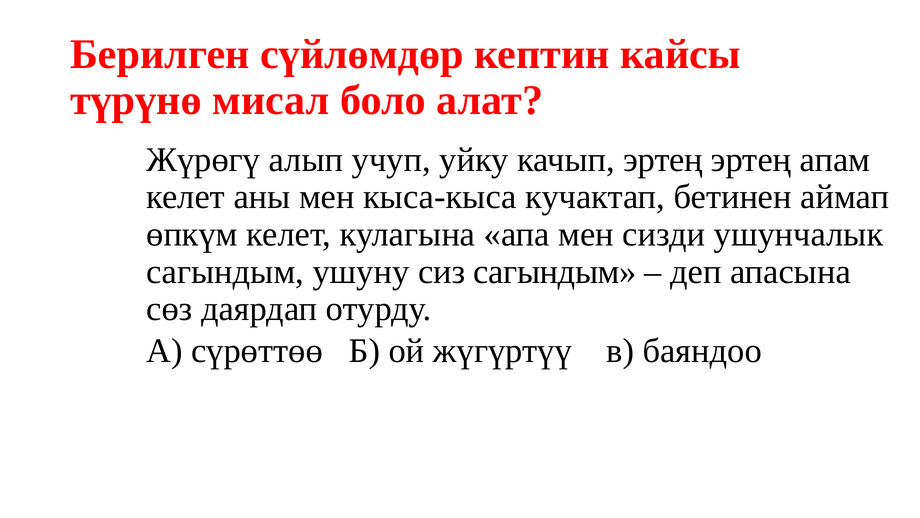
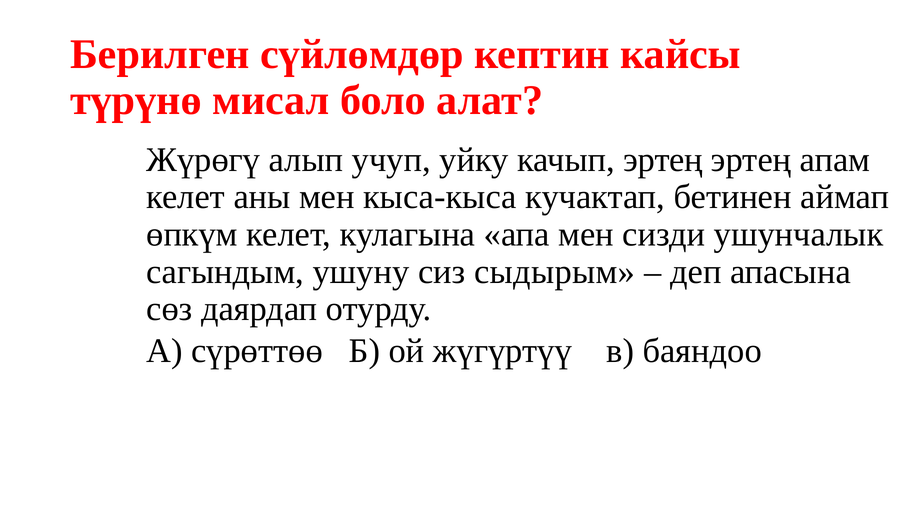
сиз сагындым: сагындым -> сыдырым (555, 271)
